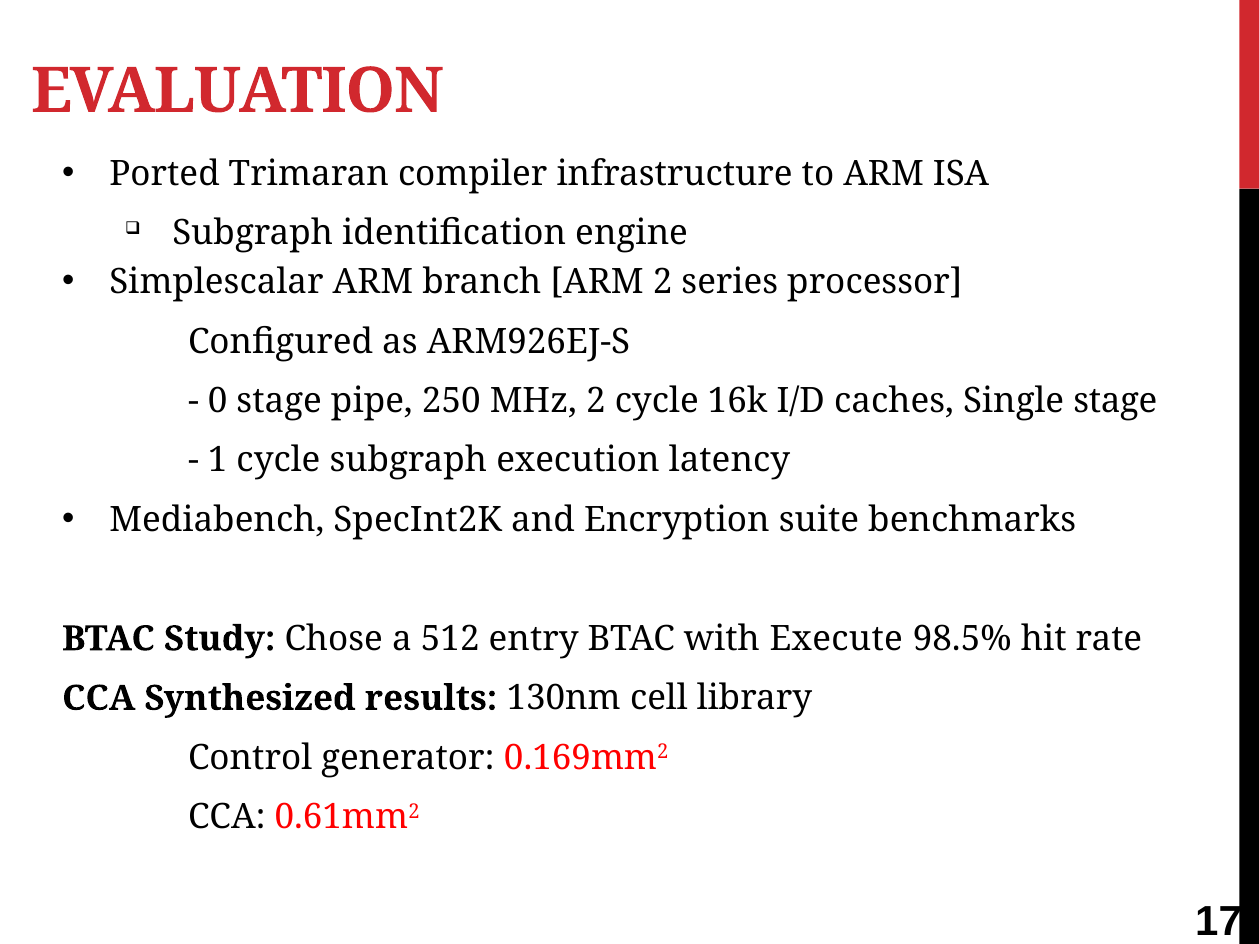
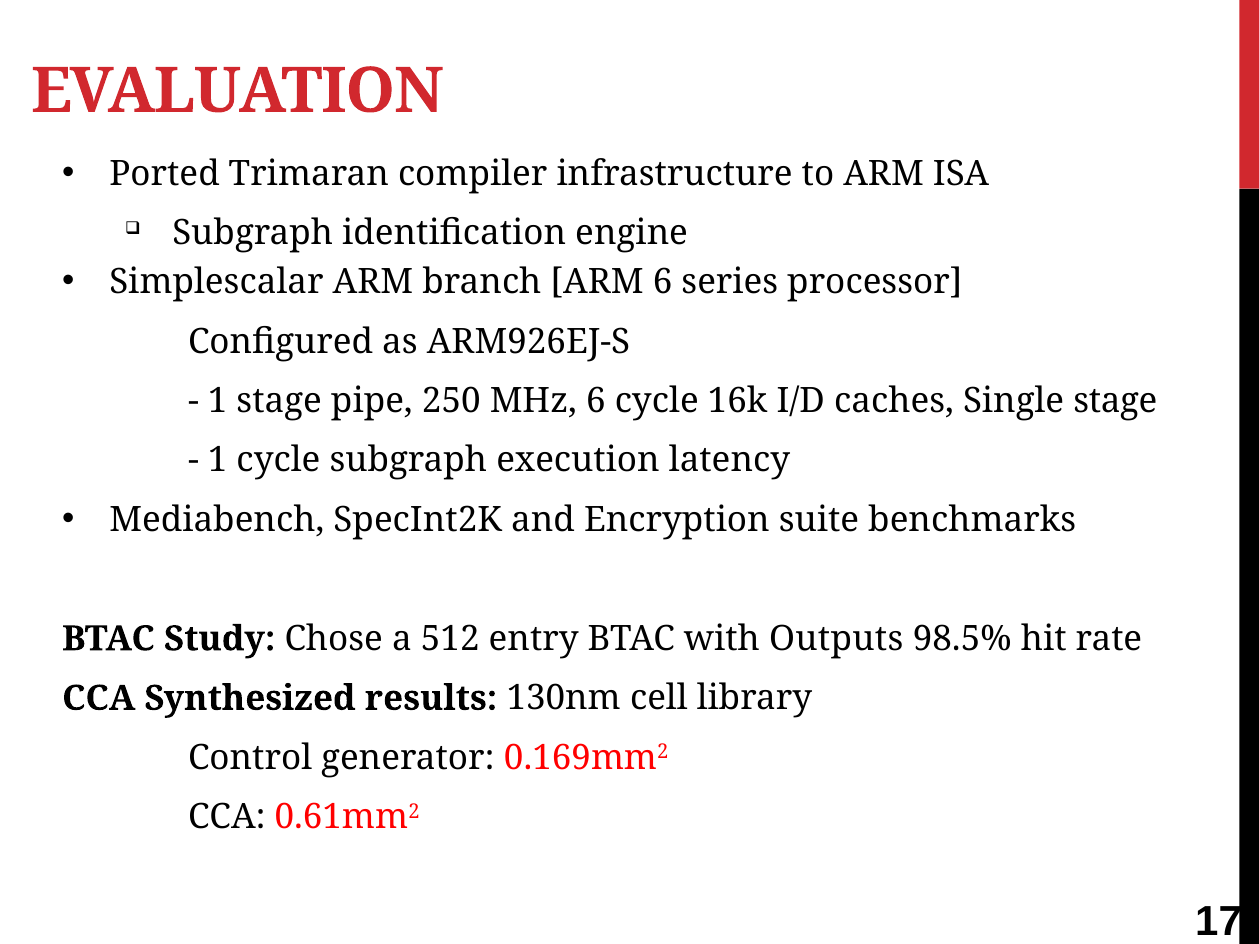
ARM 2: 2 -> 6 (663, 282)
0: 0 -> 1 (218, 401)
MHz 2: 2 -> 6 (596, 401)
Execute: Execute -> Outputs (836, 639)
